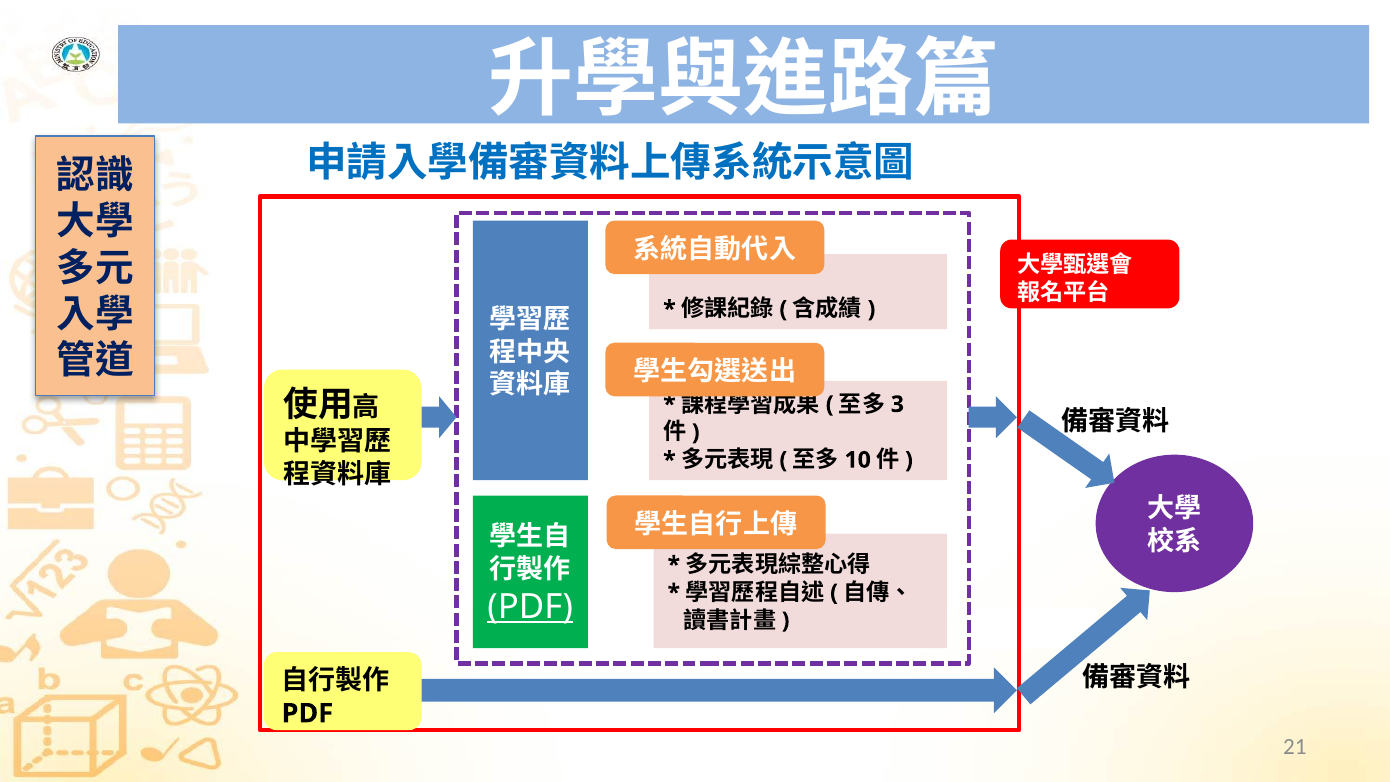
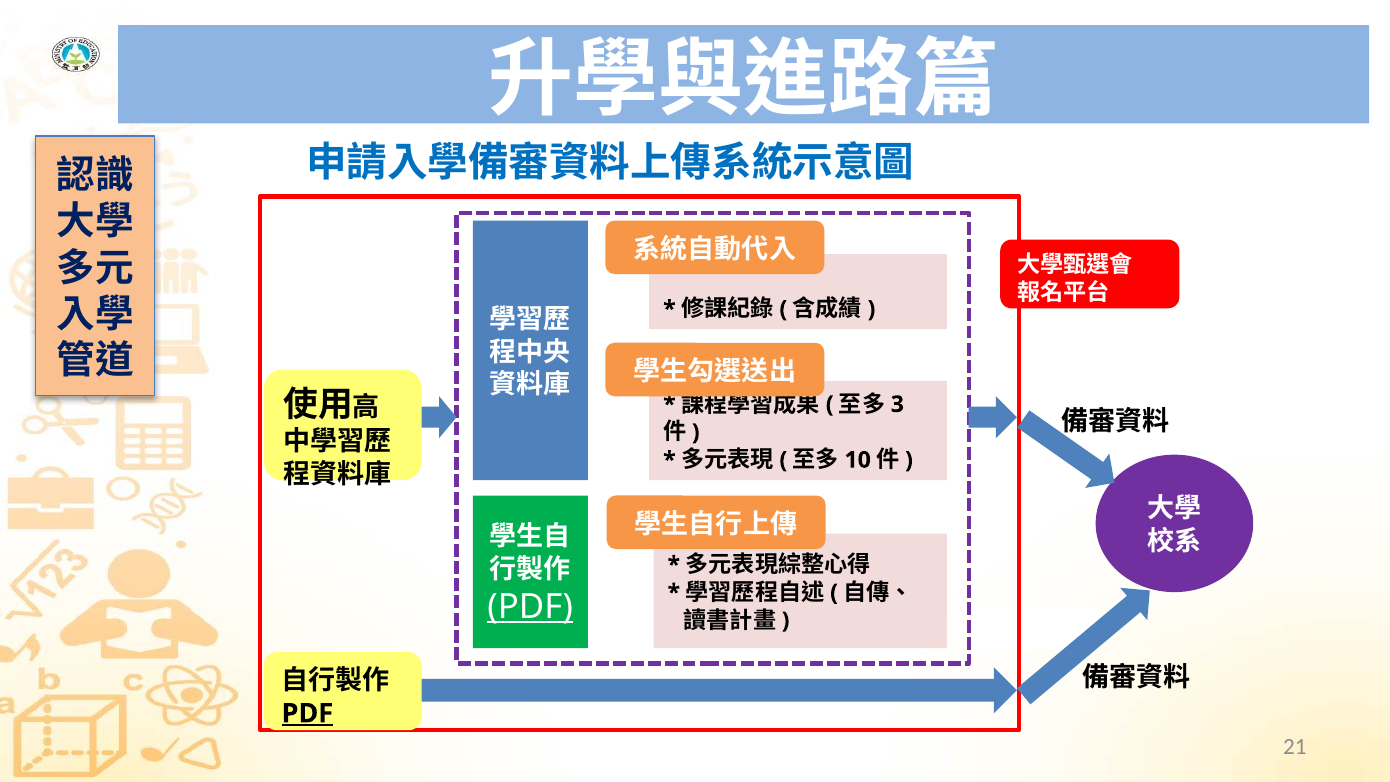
PDF underline: none -> present (307, 713)
